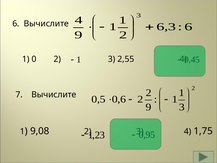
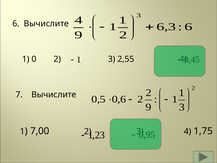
9,08: 9,08 -> 7,00 (40, 131)
